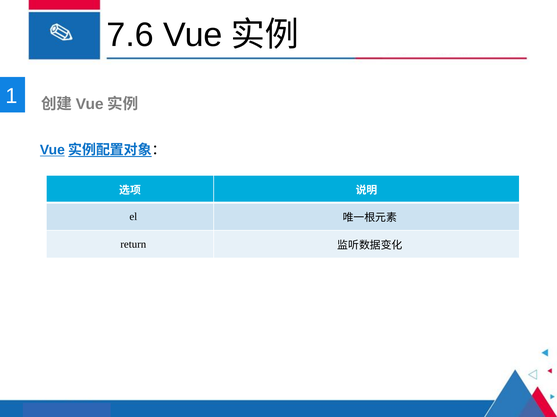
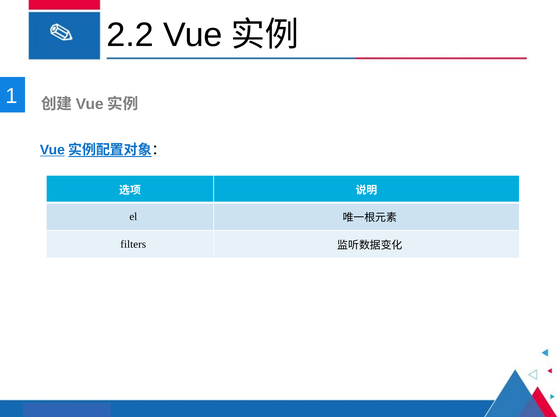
7.6: 7.6 -> 2.2 (130, 35)
return: return -> filters (133, 245)
